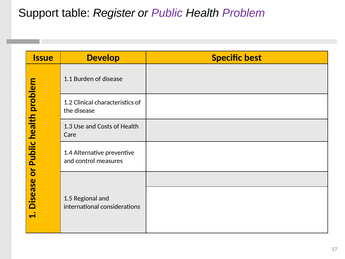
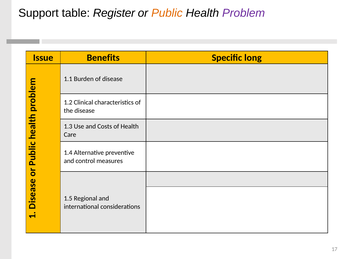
Public colour: purple -> orange (167, 13)
Develop: Develop -> Benefits (103, 58)
best: best -> long (253, 58)
